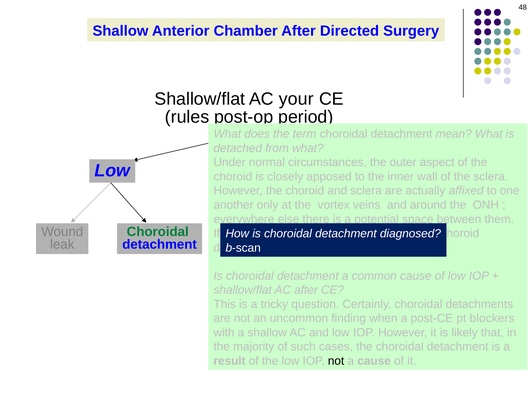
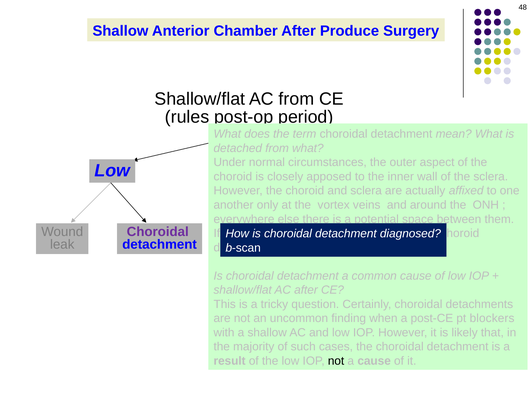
Directed: Directed -> Produce (350, 31)
AC your: your -> from (296, 99)
Choroidal colour: green -> purple (158, 232)
